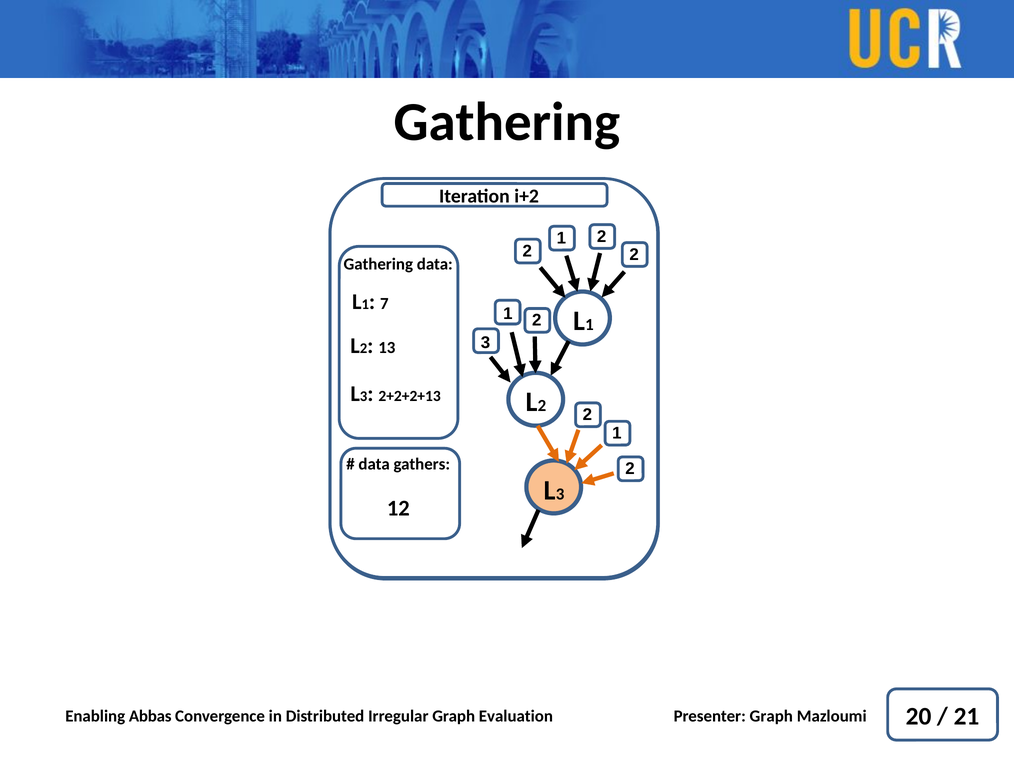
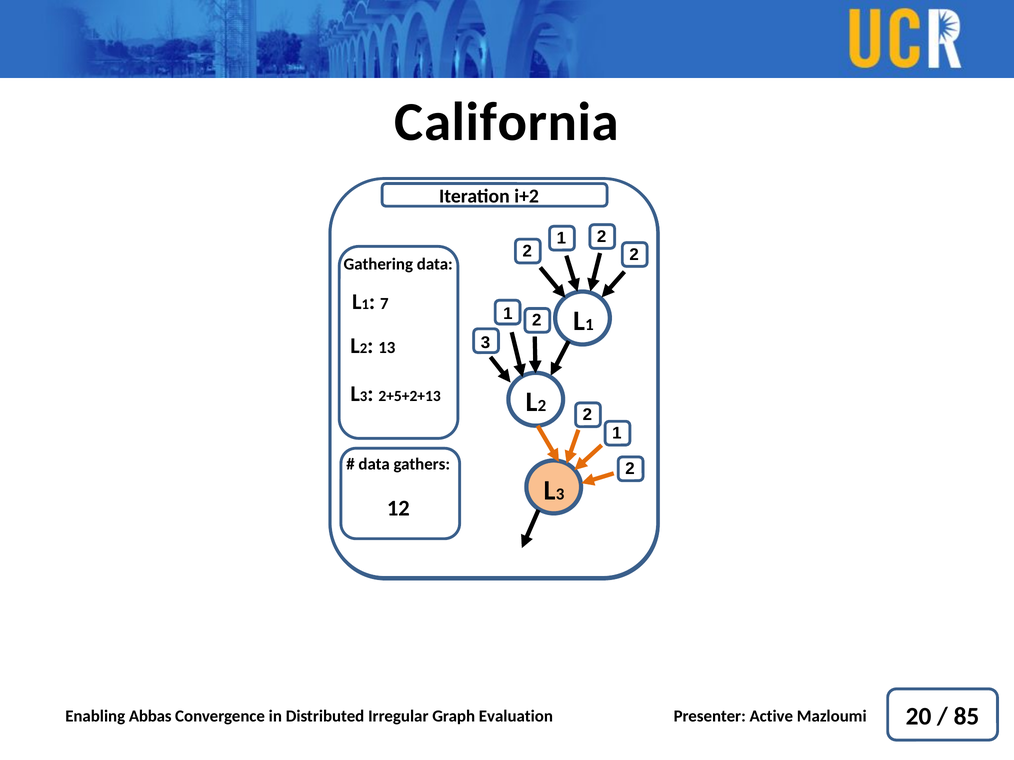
Gathering: Gathering -> California (507, 122)
2+2+2+13: 2+2+2+13 -> 2+5+2+13 (410, 397)
21: 21 -> 85 (966, 717)
Presenter Graph: Graph -> Active (771, 716)
